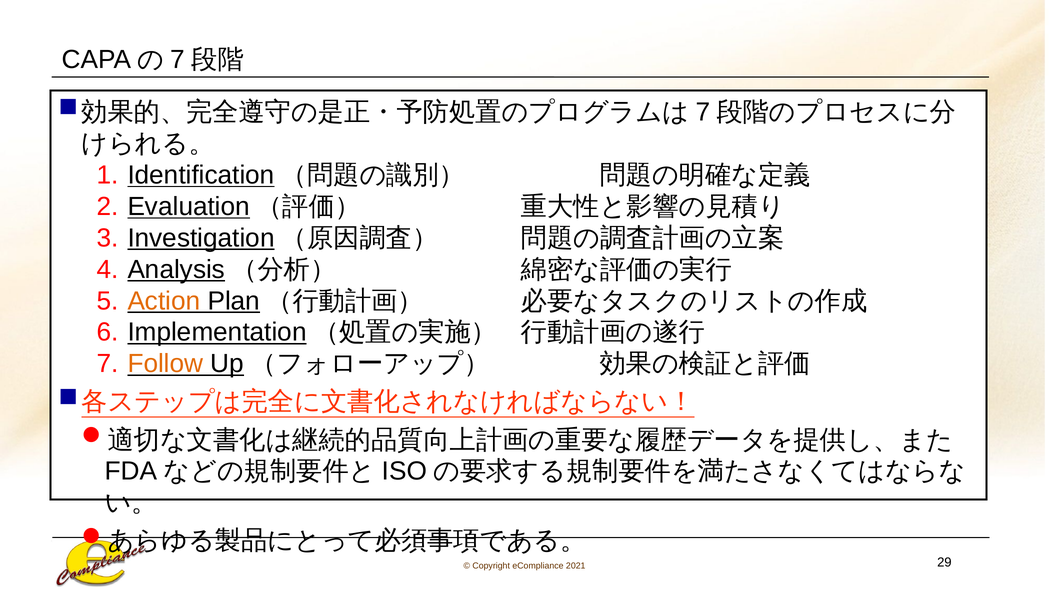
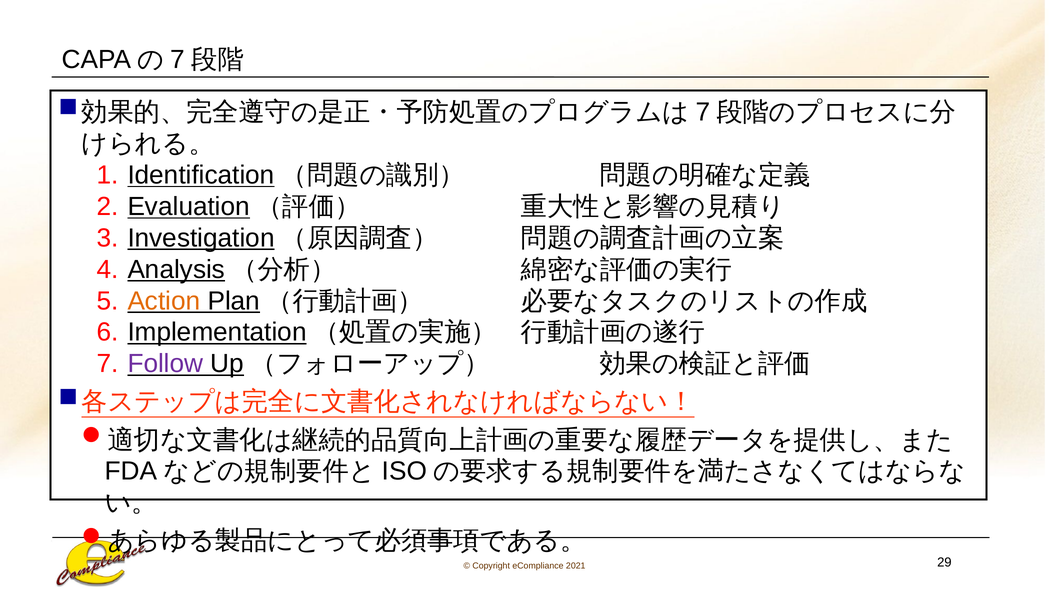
Follow colour: orange -> purple (165, 364)
